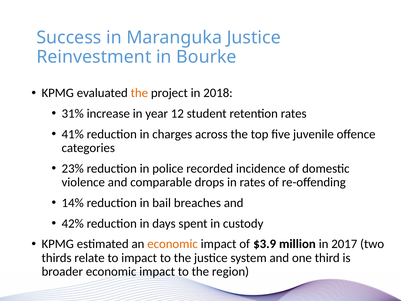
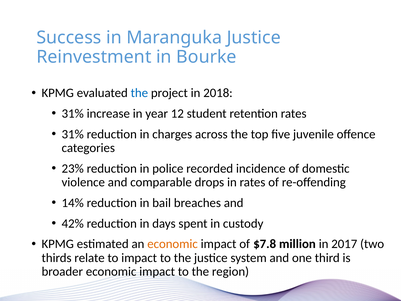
the colour: orange -> blue (139, 93)
41%: 41% -> 31% (73, 134)
$3.9: $3.9 -> $7.8 (265, 244)
